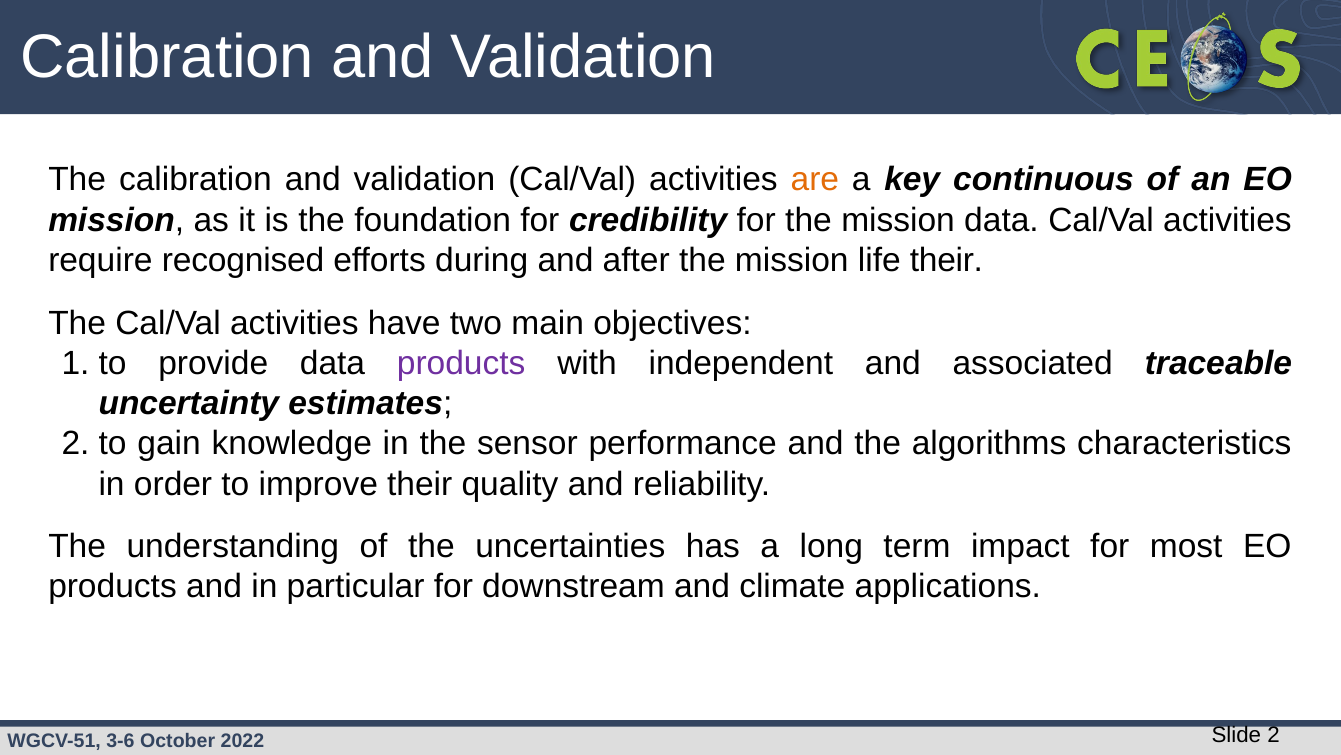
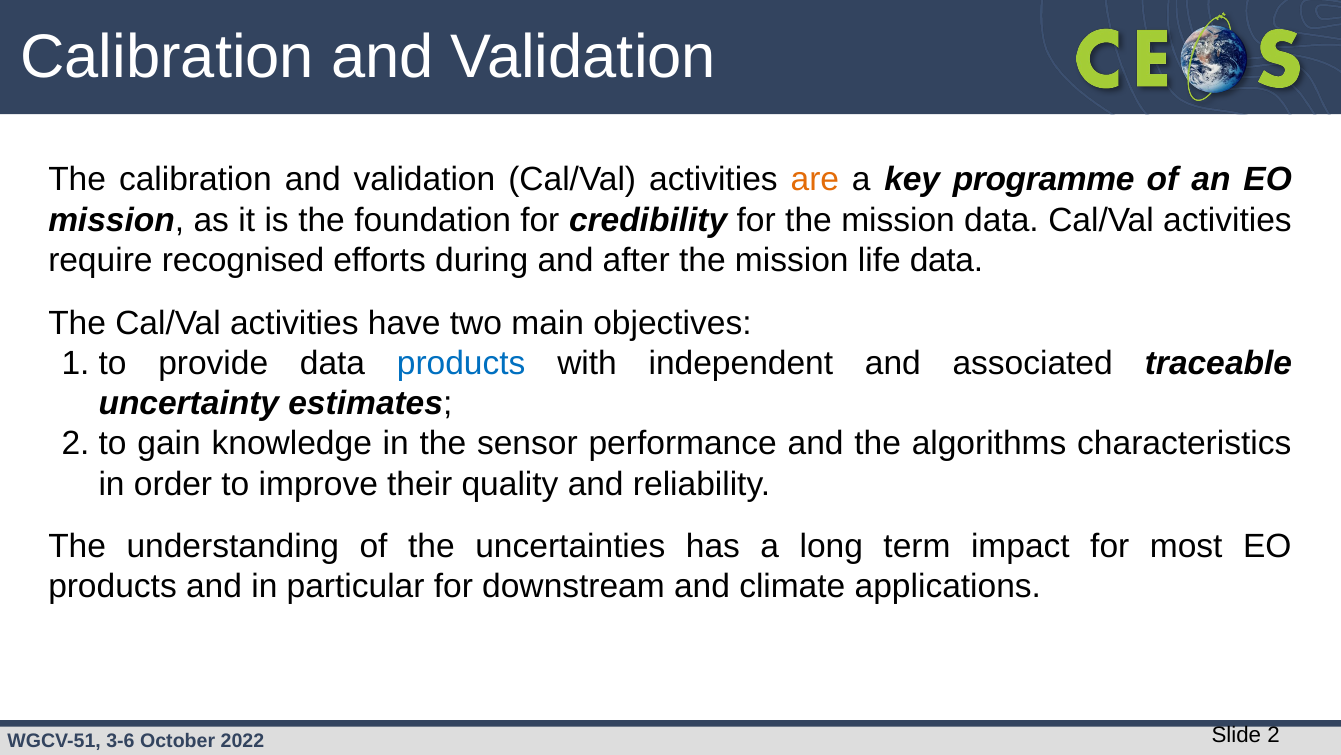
continuous: continuous -> programme (1044, 180)
life their: their -> data (946, 260)
products colour: purple -> blue (461, 363)
